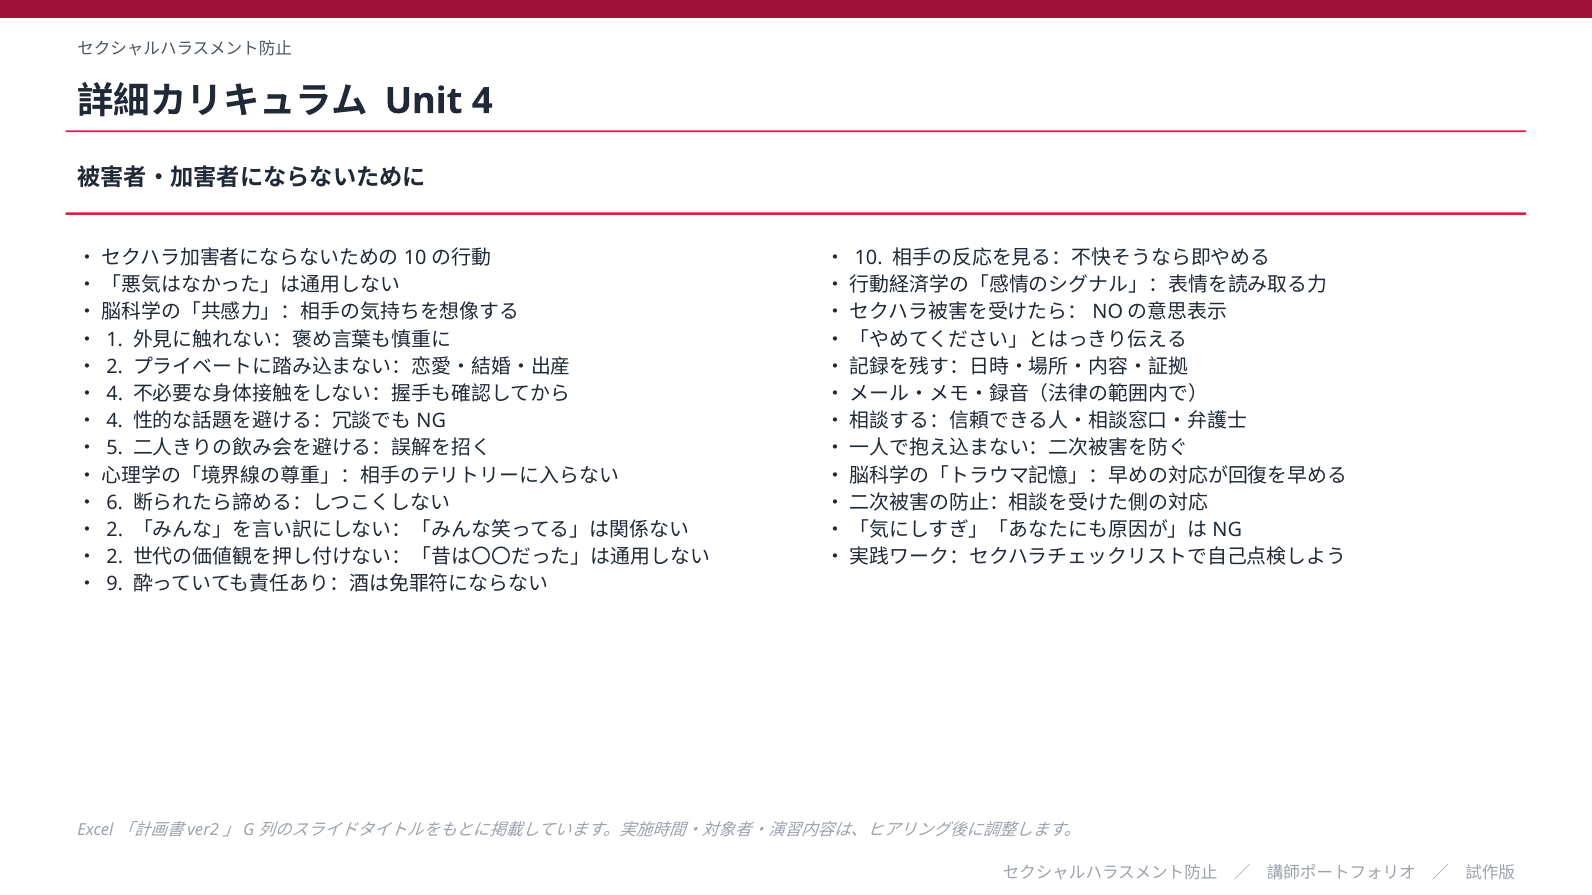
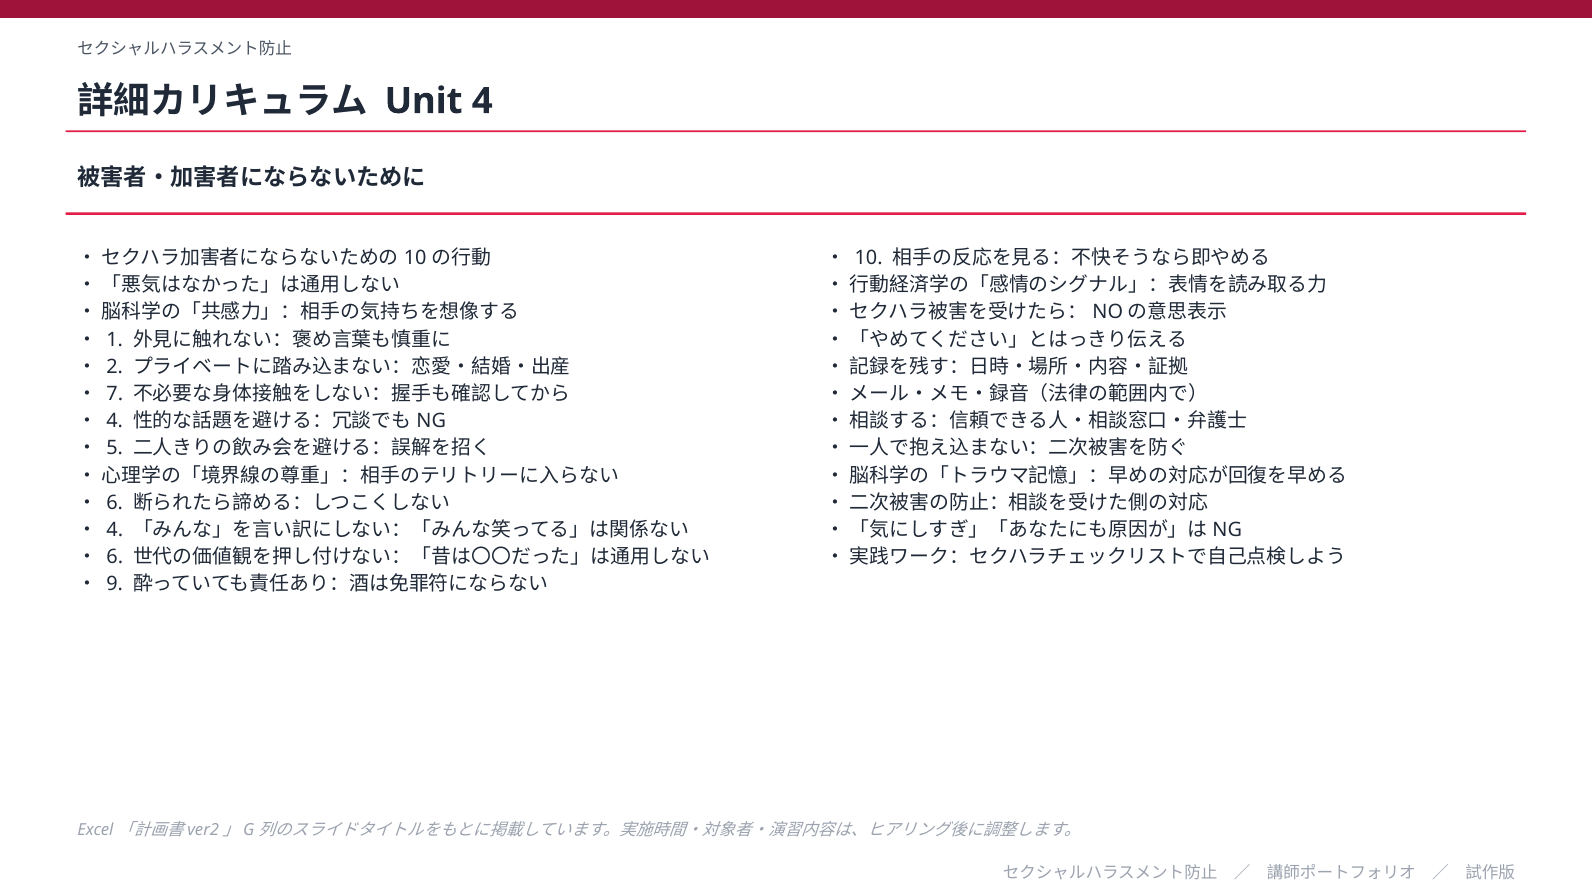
4: 4 -> 7 (115, 394)
2: 2 -> 4 (115, 530)
2: 2 -> 6 (115, 557)
